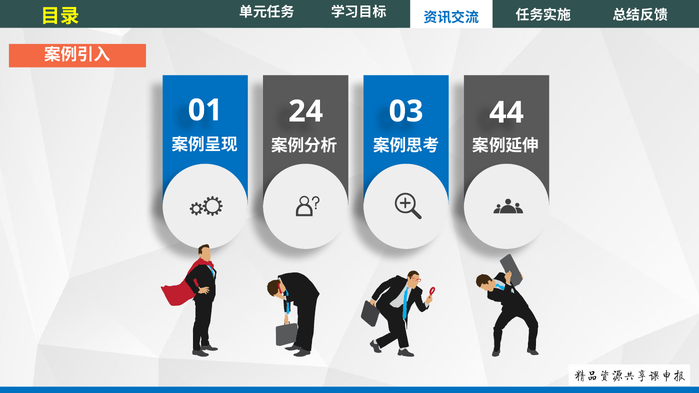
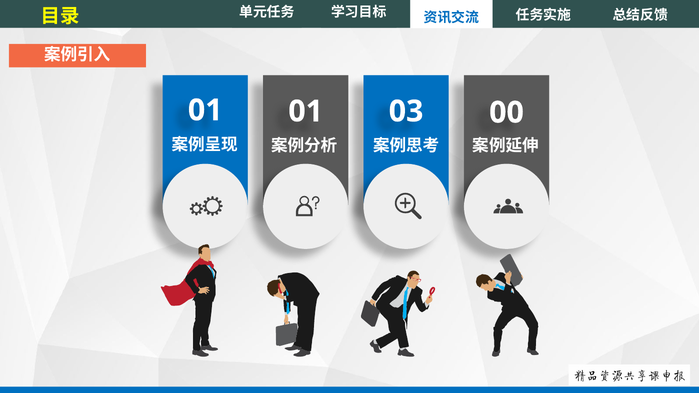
01 24: 24 -> 01 (306, 111)
44: 44 -> 00 (507, 113)
